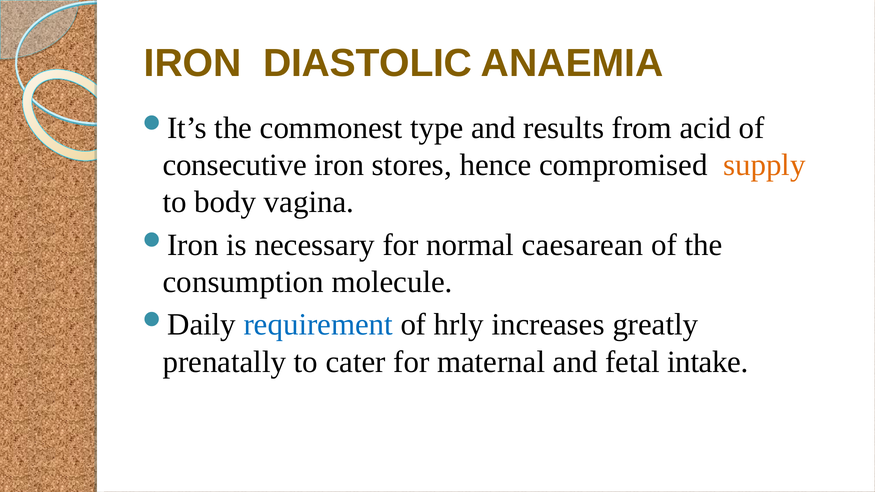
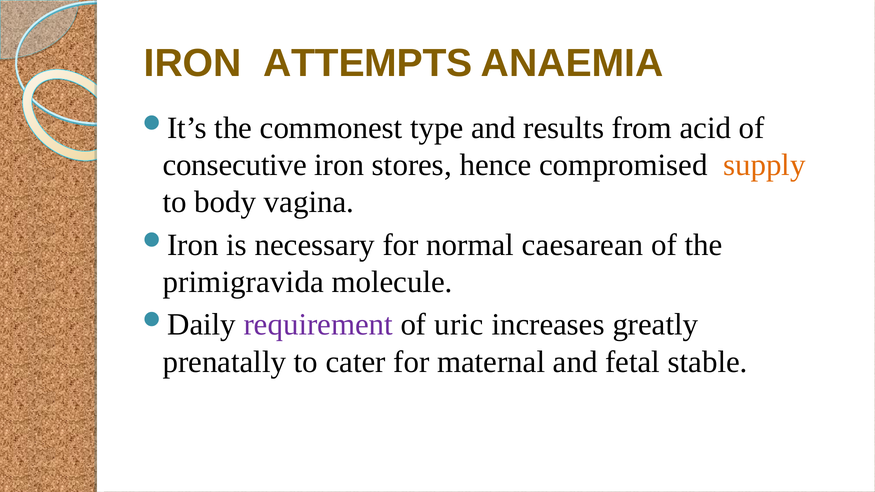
DIASTOLIC: DIASTOLIC -> ATTEMPTS (368, 63)
consumption: consumption -> primigravida (243, 282)
requirement colour: blue -> purple (318, 325)
hrly: hrly -> uric (459, 325)
intake: intake -> stable (708, 362)
